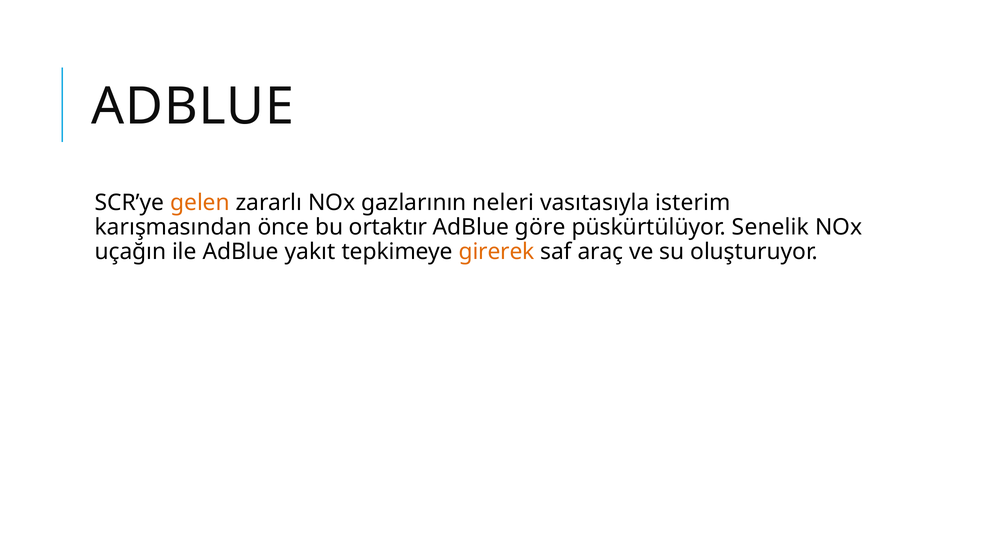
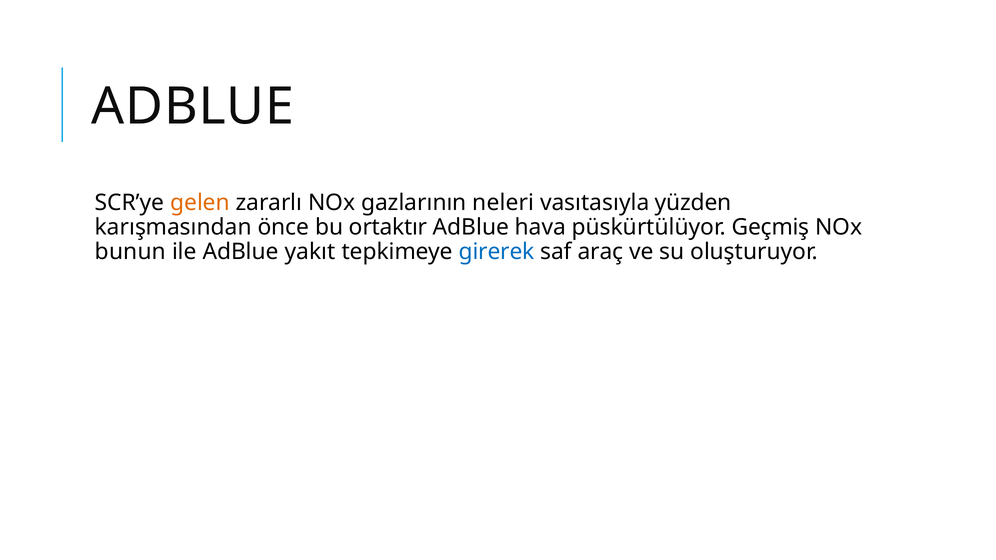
isterim: isterim -> yüzden (693, 203)
göre: göre -> hava (540, 227)
Senelik: Senelik -> Geçmiş (771, 227)
uçağın: uçağın -> bunun (130, 252)
girerek colour: orange -> blue (497, 252)
